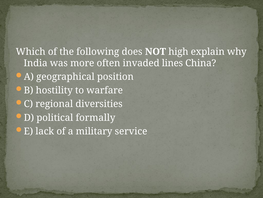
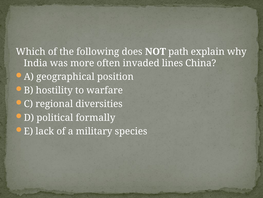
high: high -> path (178, 52)
service: service -> species (131, 131)
